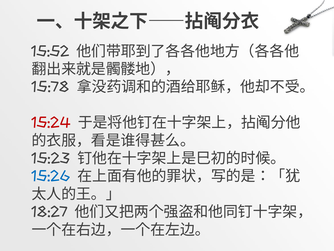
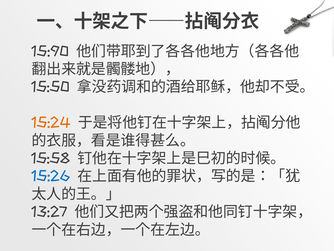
15:52: 15:52 -> 15:90 (50, 51)
15:78: 15:78 -> 15:50 (51, 87)
15:24 colour: red -> orange (51, 123)
15:23: 15:23 -> 15:58 (51, 158)
18:27: 18:27 -> 13:27 (49, 212)
